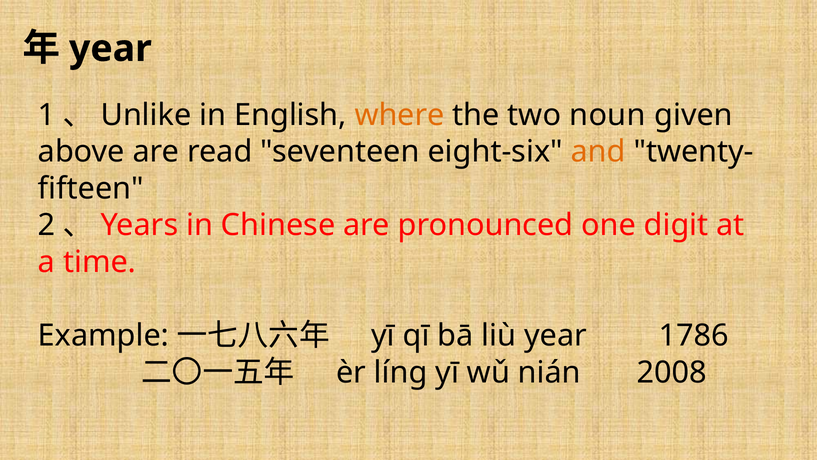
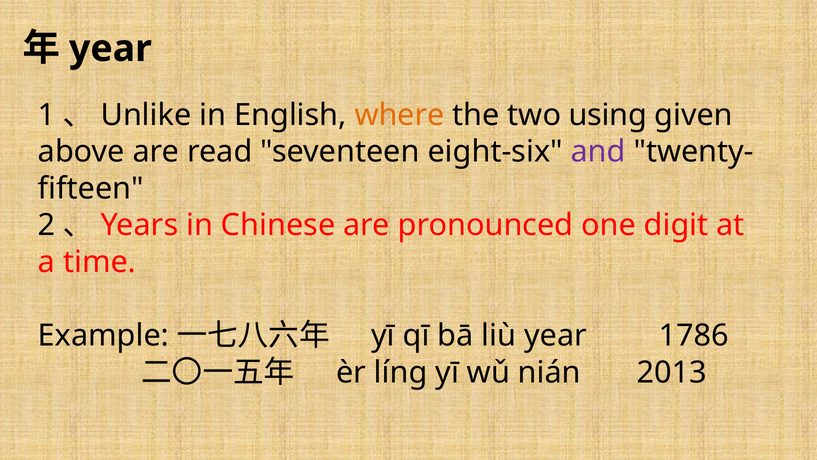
noun: noun -> using (608, 115)
and colour: orange -> purple (598, 152)
2008: 2008 -> 2013 (672, 372)
